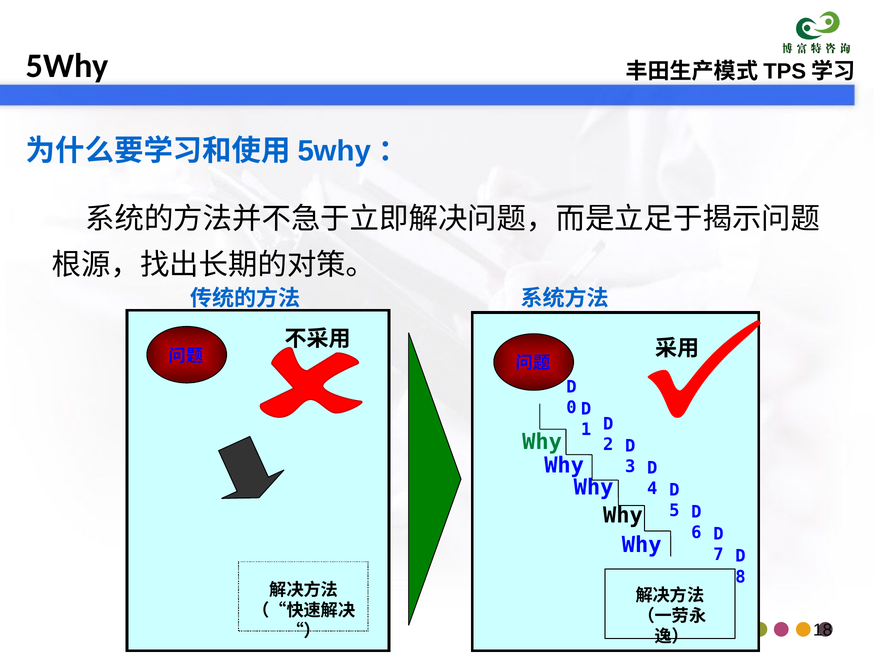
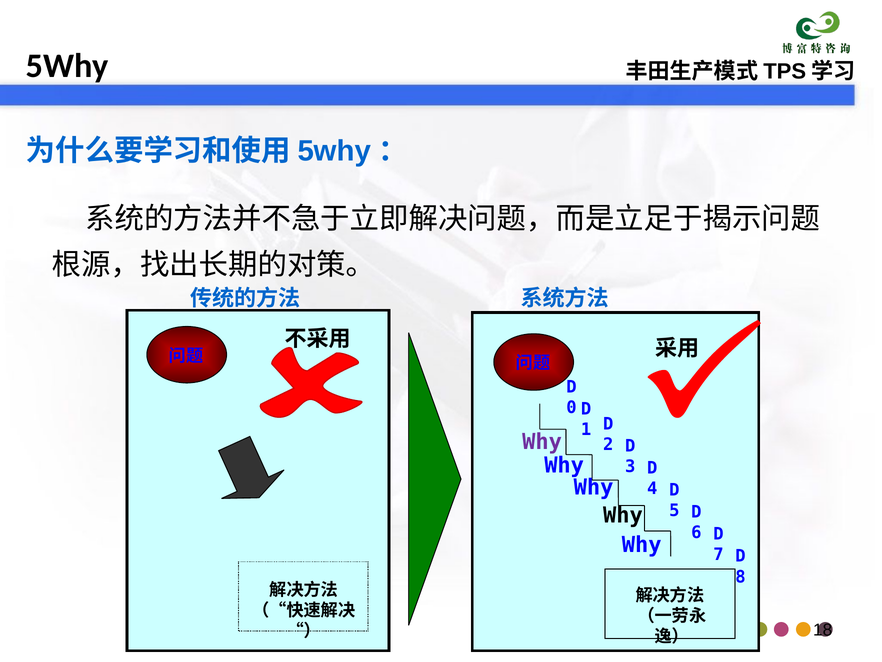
Why colour: green -> purple (542, 442)
